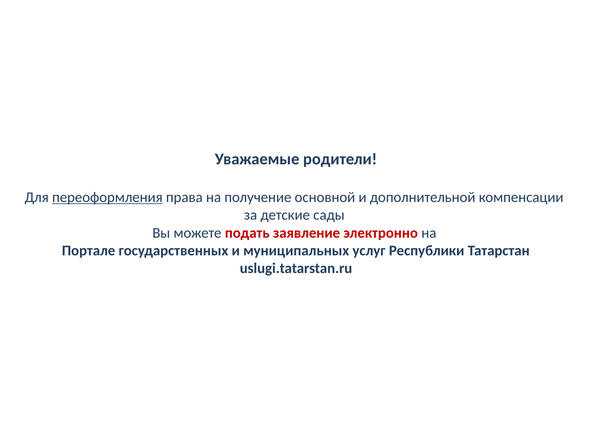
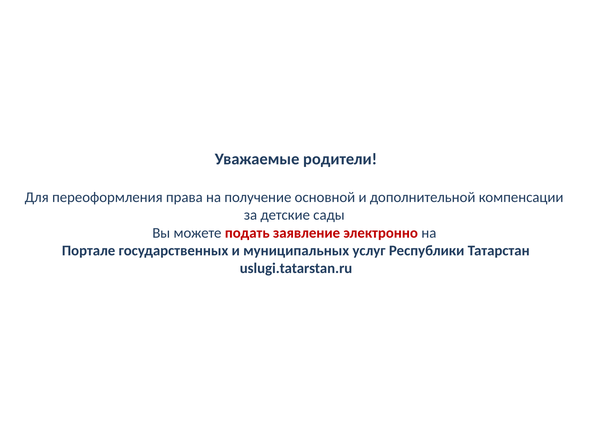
переоформления underline: present -> none (107, 197)
